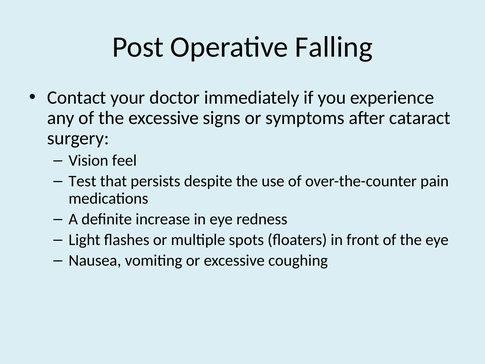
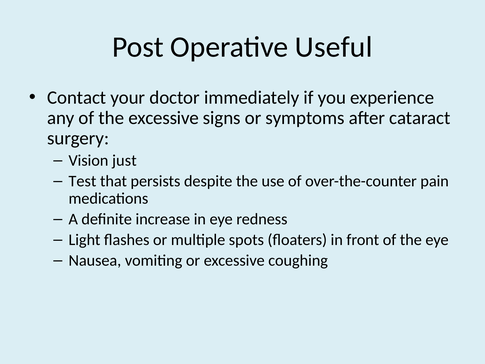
Falling: Falling -> Useful (334, 47)
feel: feel -> just (124, 160)
